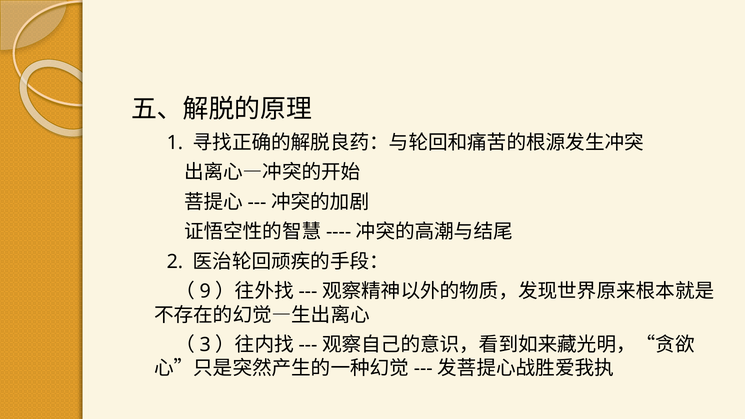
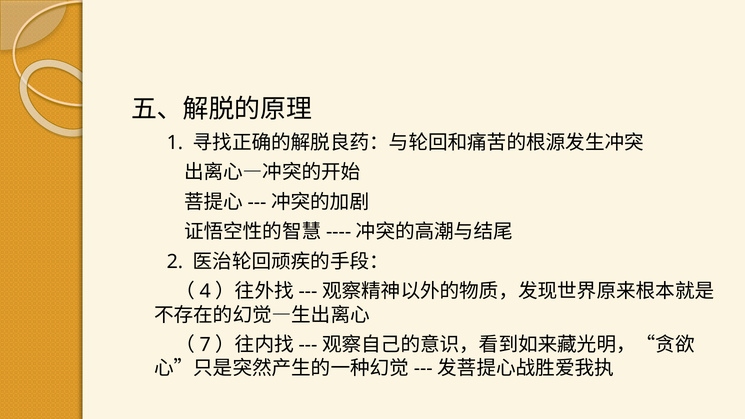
9: 9 -> 4 (205, 292)
3: 3 -> 7 (205, 345)
